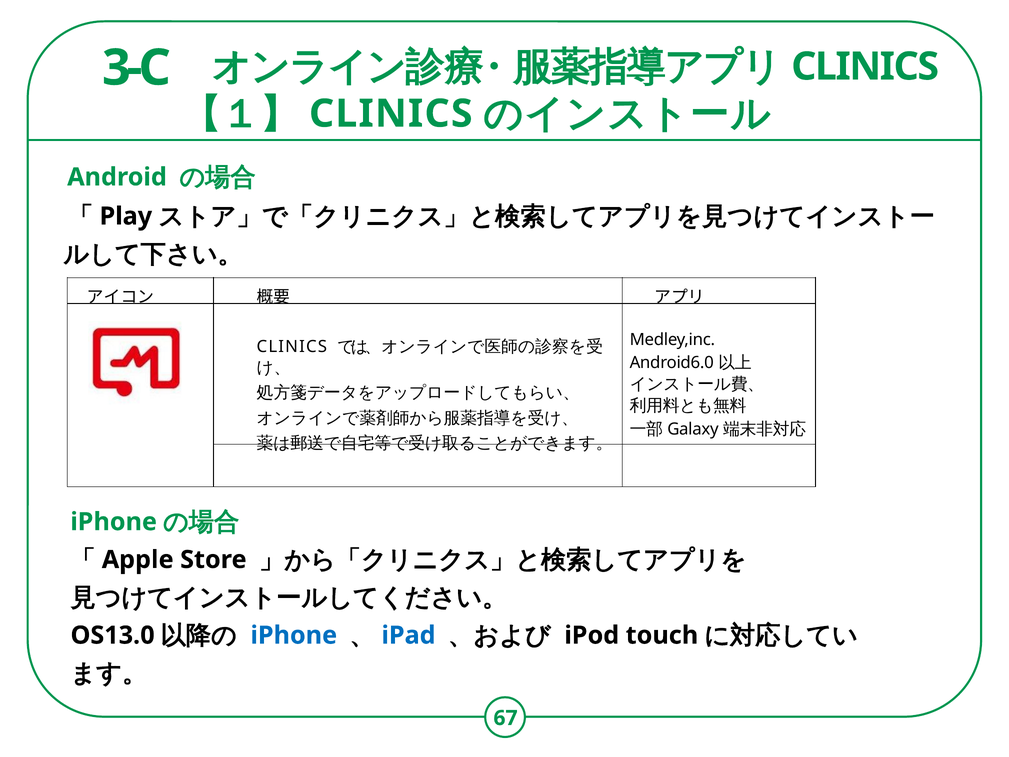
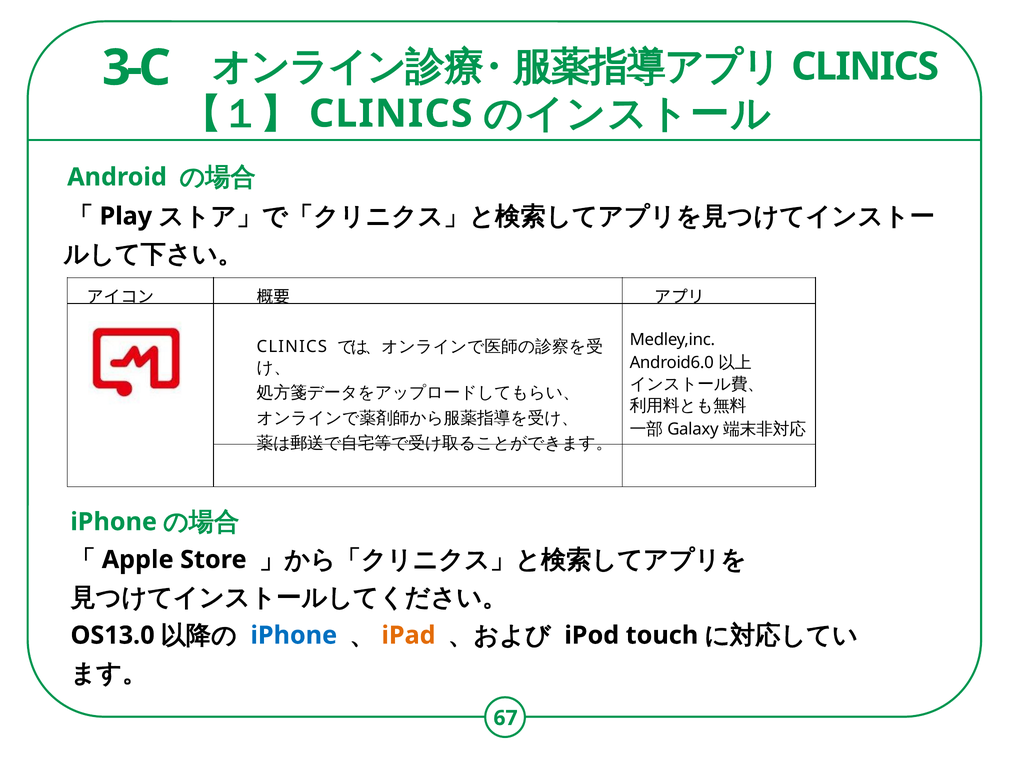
iPad colour: blue -> orange (409, 635)
